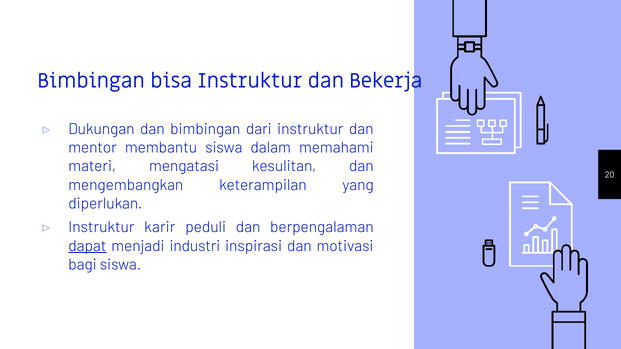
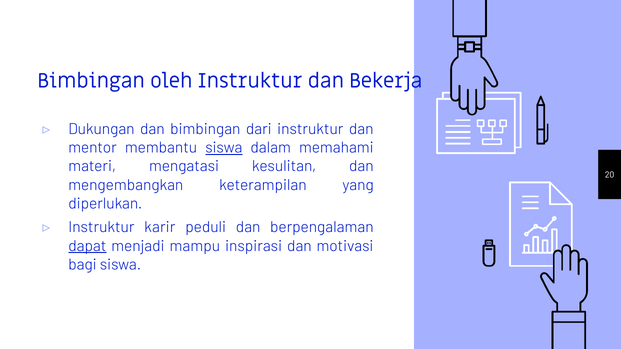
bisa: bisa -> oleh (171, 81)
siswa underline: none -> present (224, 148)
industri: industri -> mampu (195, 246)
